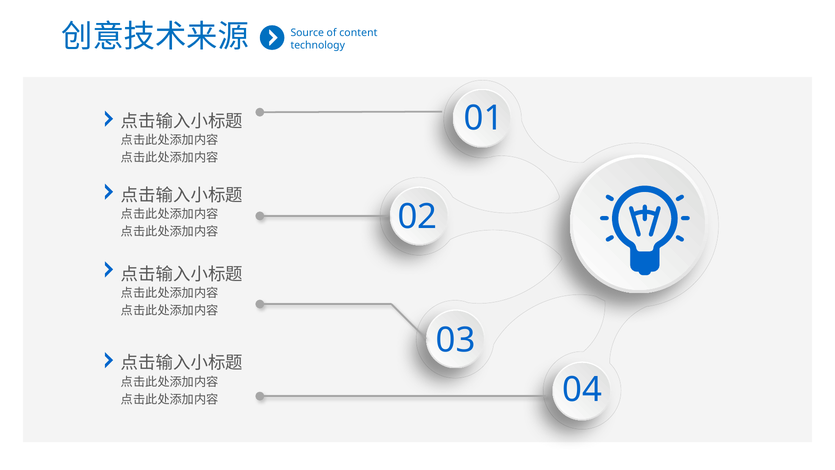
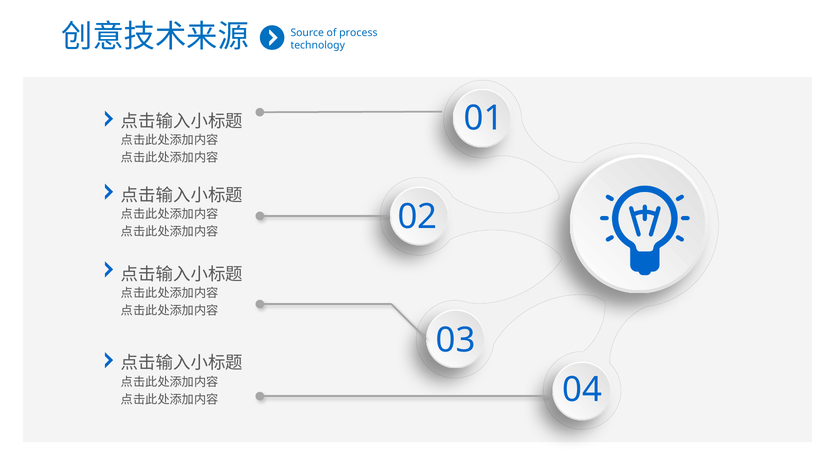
content: content -> process (358, 33)
